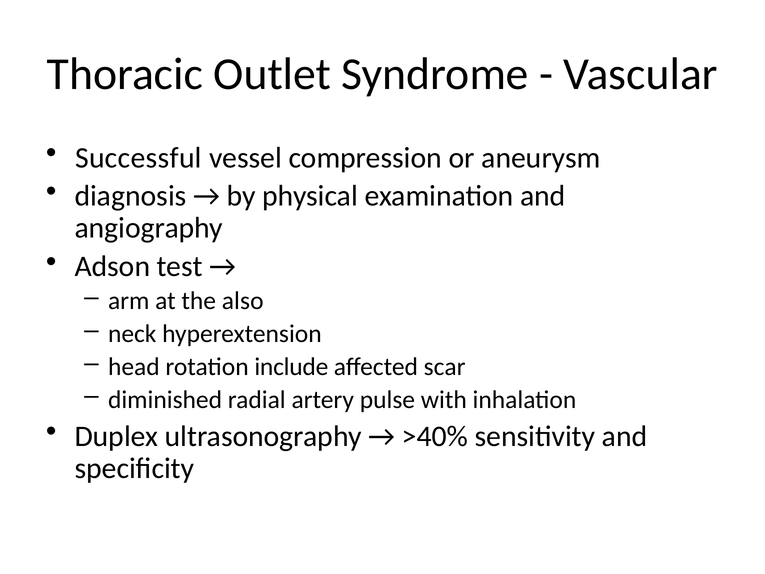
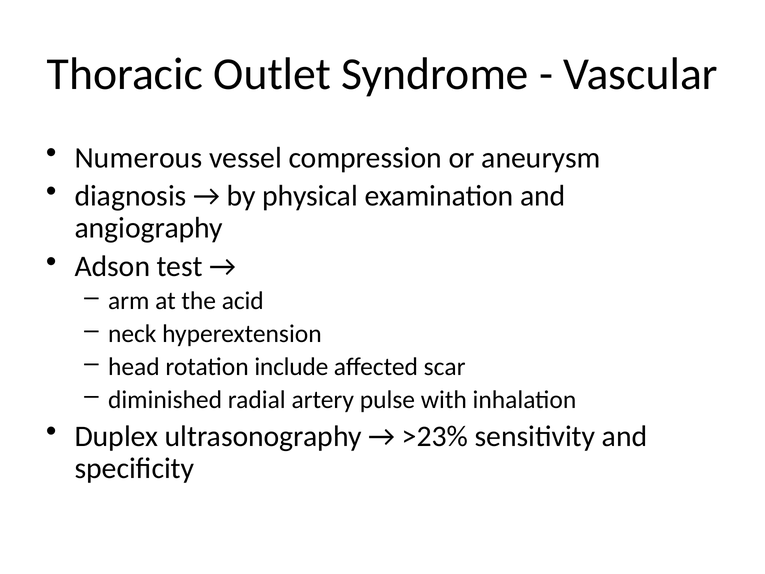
Successful: Successful -> Numerous (138, 158)
also: also -> acid (243, 301)
>40%: >40% -> >23% (435, 436)
